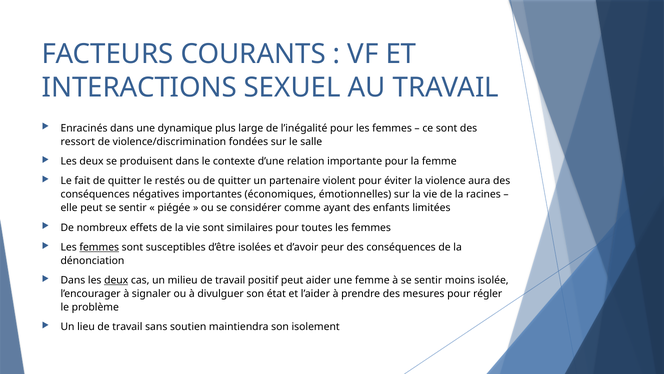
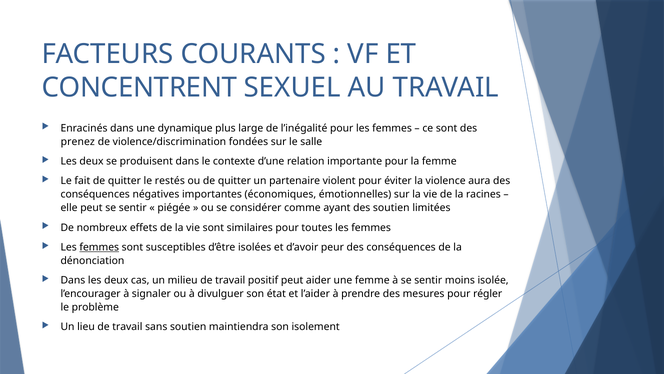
INTERACTIONS: INTERACTIONS -> CONCENTRENT (139, 87)
ressort: ressort -> prenez (78, 142)
des enfants: enfants -> soutien (391, 208)
deux underline: present -> none (116, 280)
